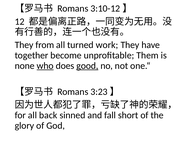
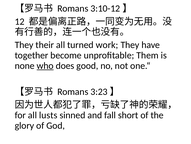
from: from -> their (45, 45)
good underline: present -> none (87, 65)
back: back -> lusts (48, 115)
